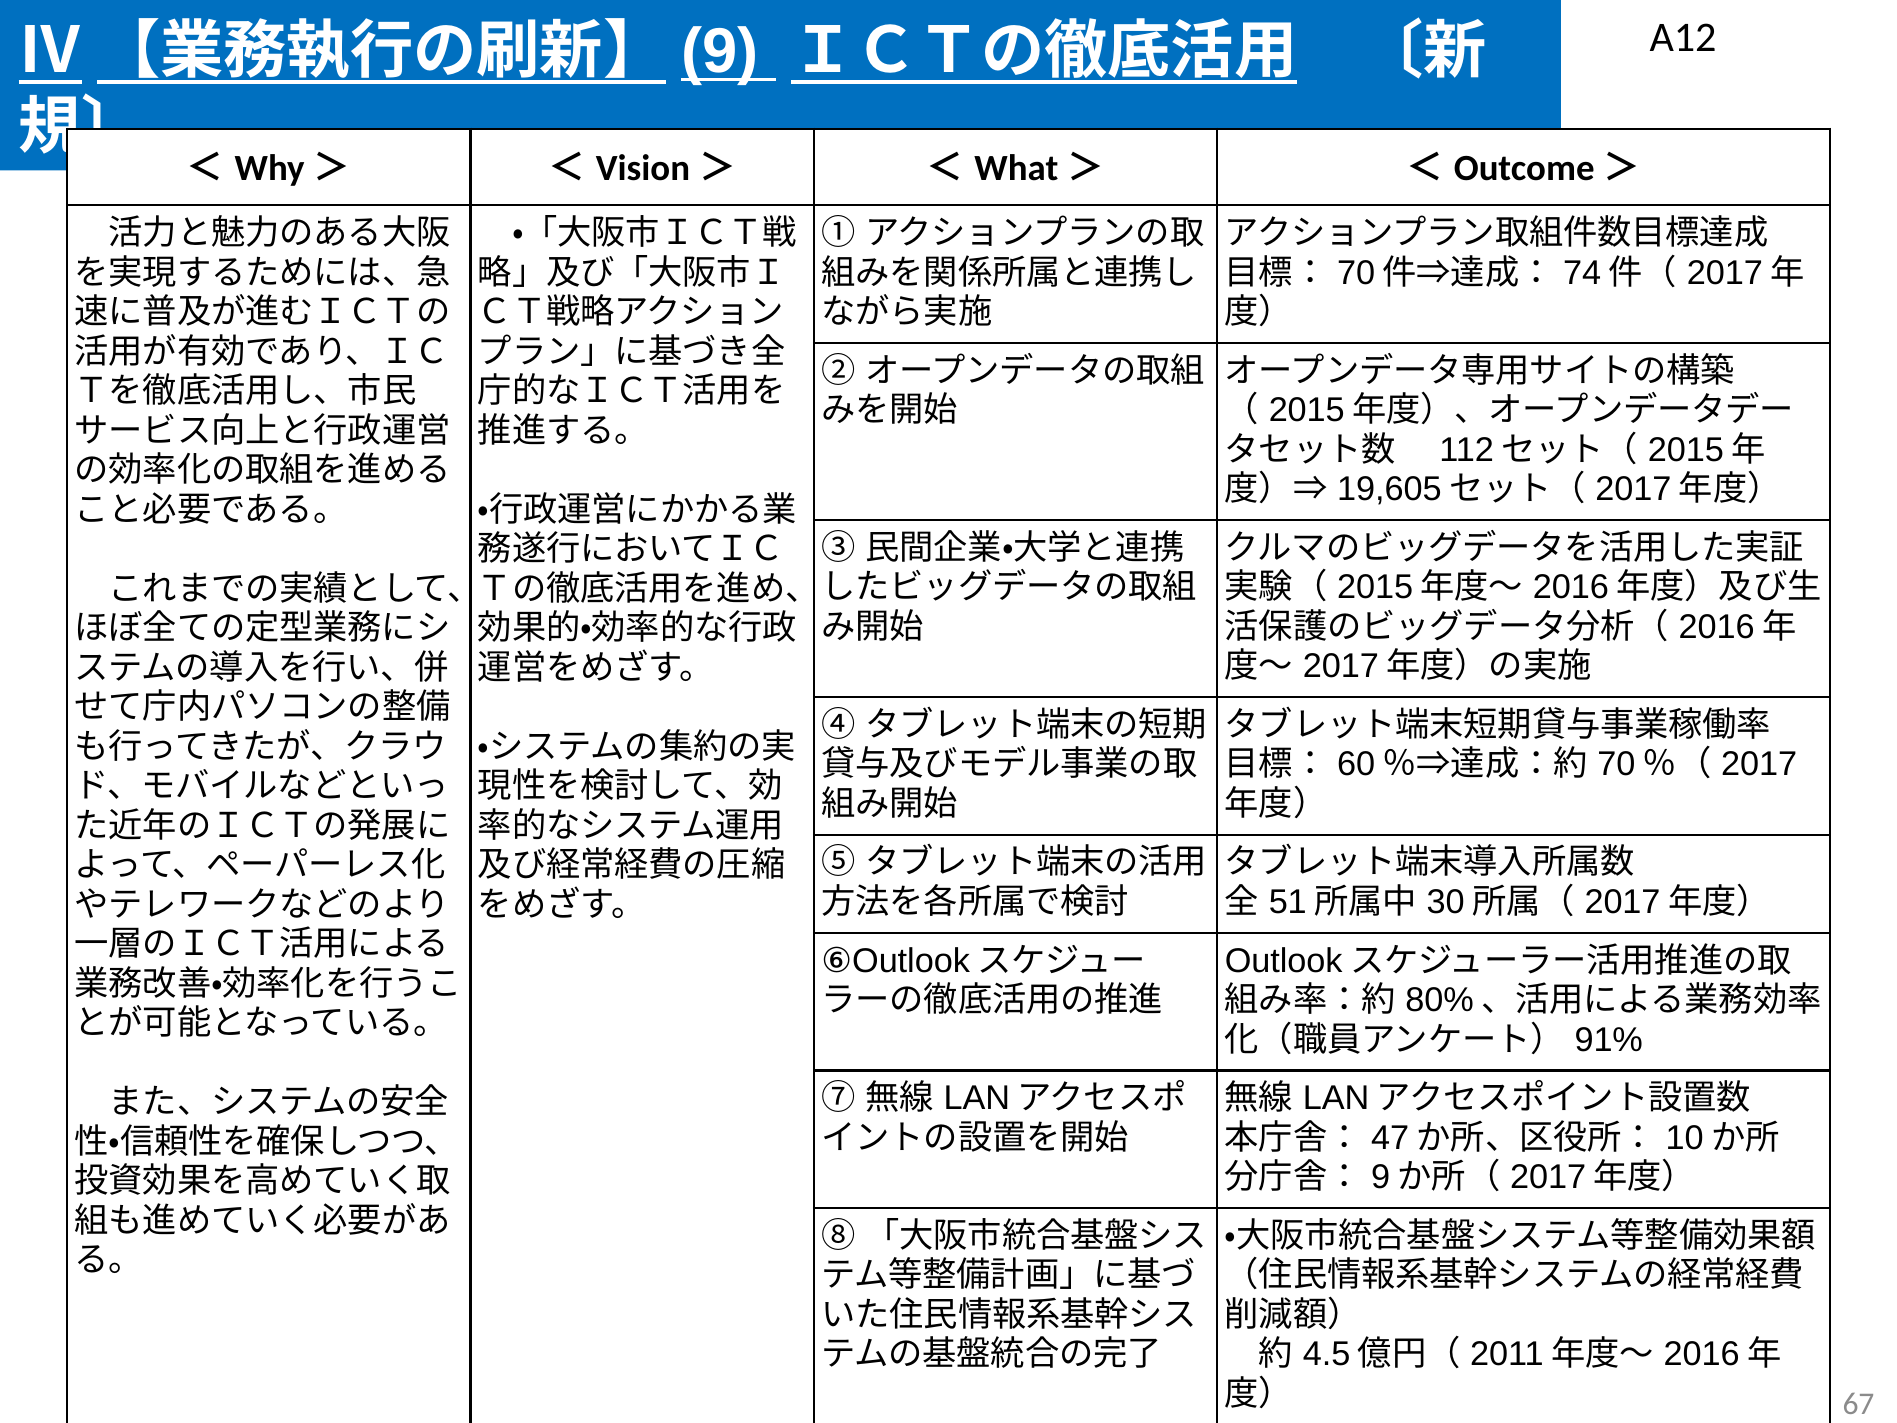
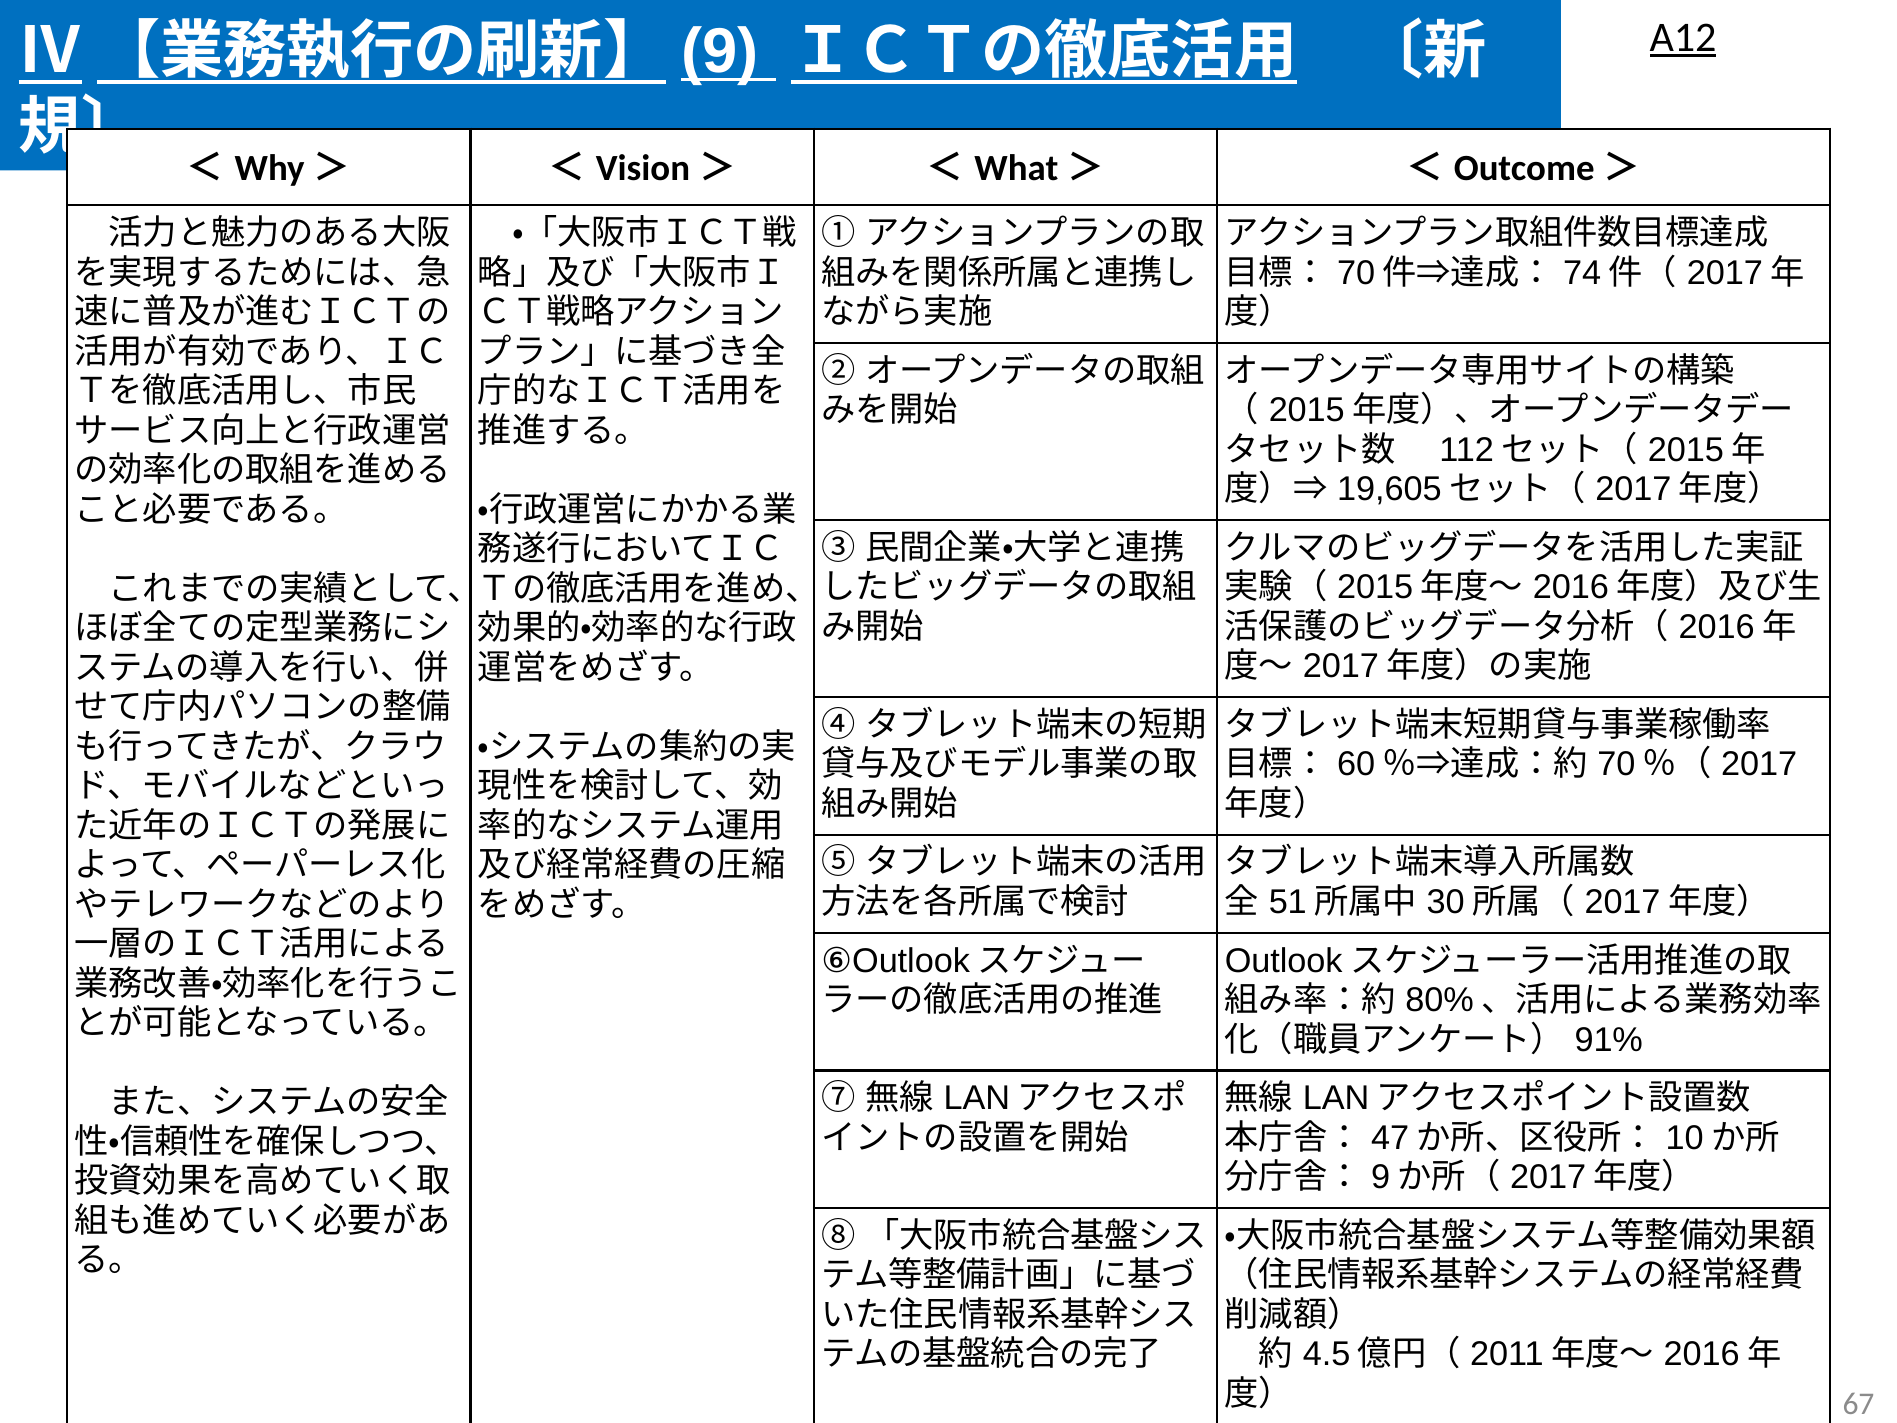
A12 underline: none -> present (1683, 38)
